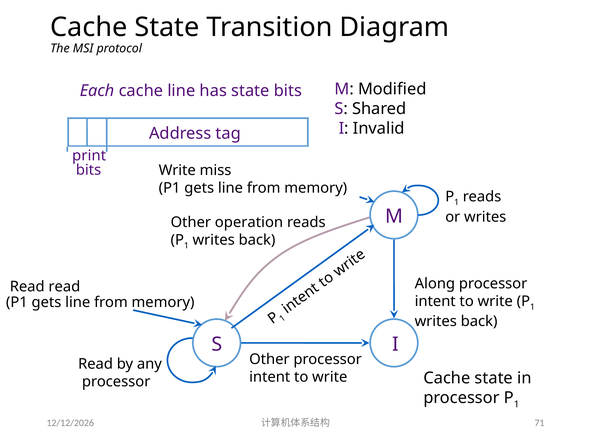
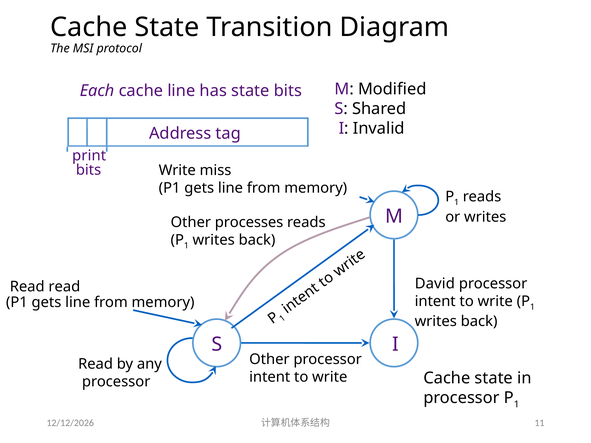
operation: operation -> processes (249, 222)
Along: Along -> David (435, 284)
71: 71 -> 11 (539, 423)
